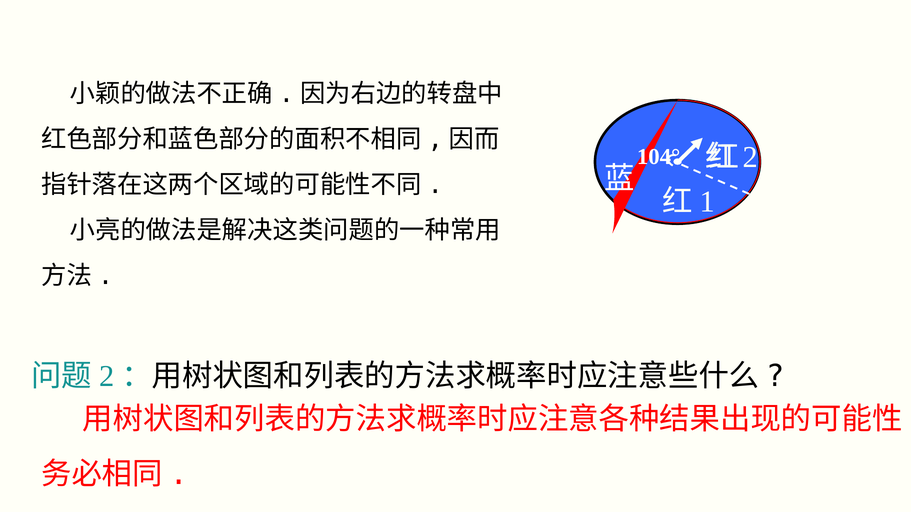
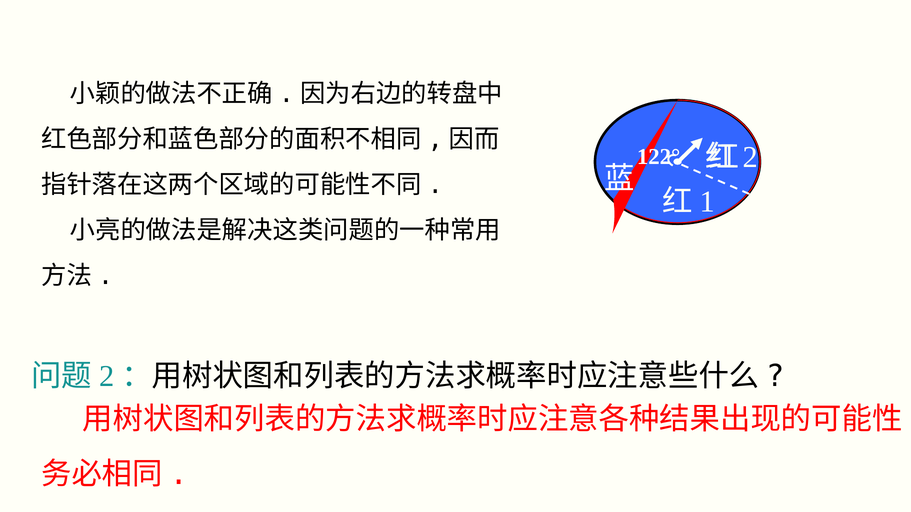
104°: 104° -> 122° (659, 157)
